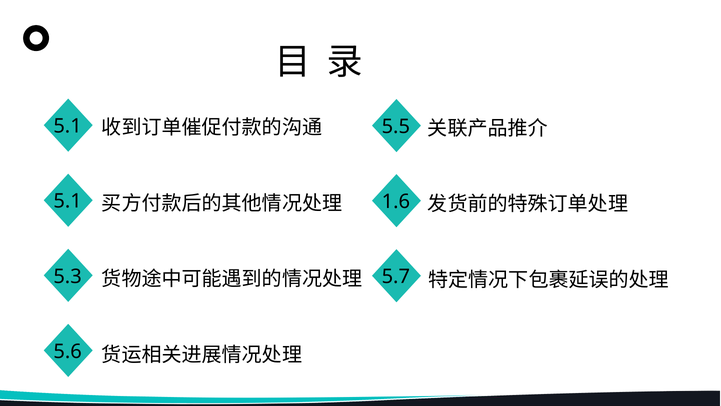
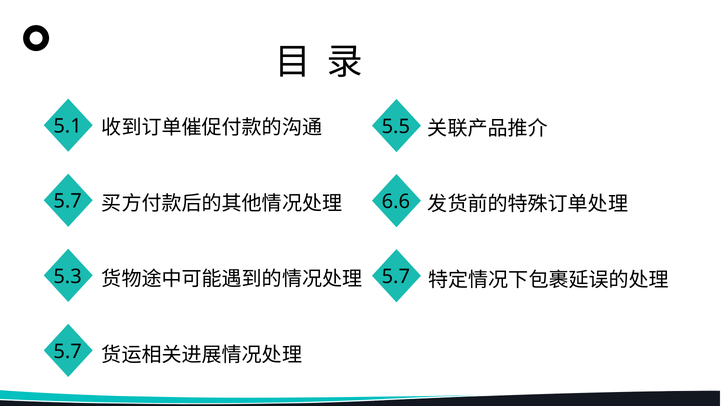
5.1: 5.1 -> 5.7 (68, 201)
1.6: 1.6 -> 6.6 (396, 202)
5.6: 5.6 -> 5.7 (68, 351)
